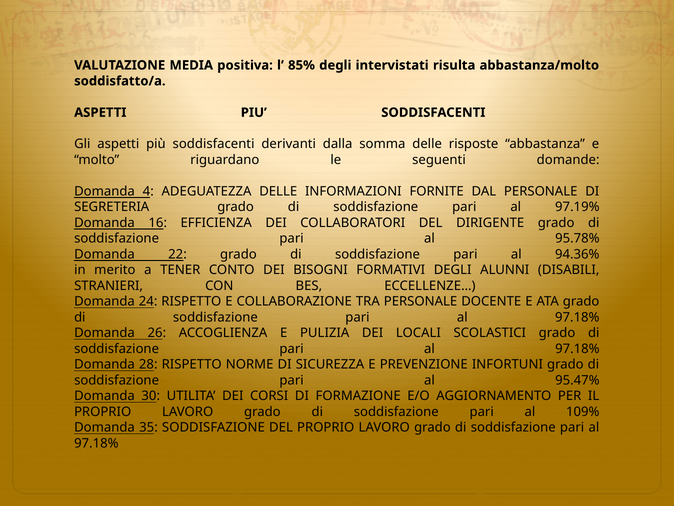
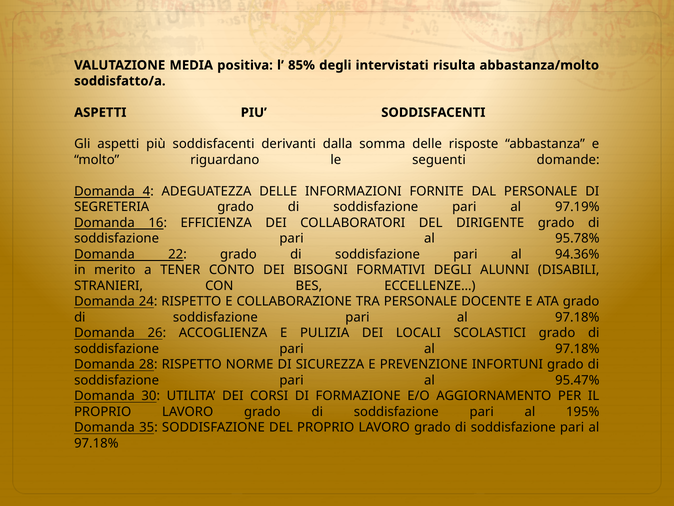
109%: 109% -> 195% (583, 411)
